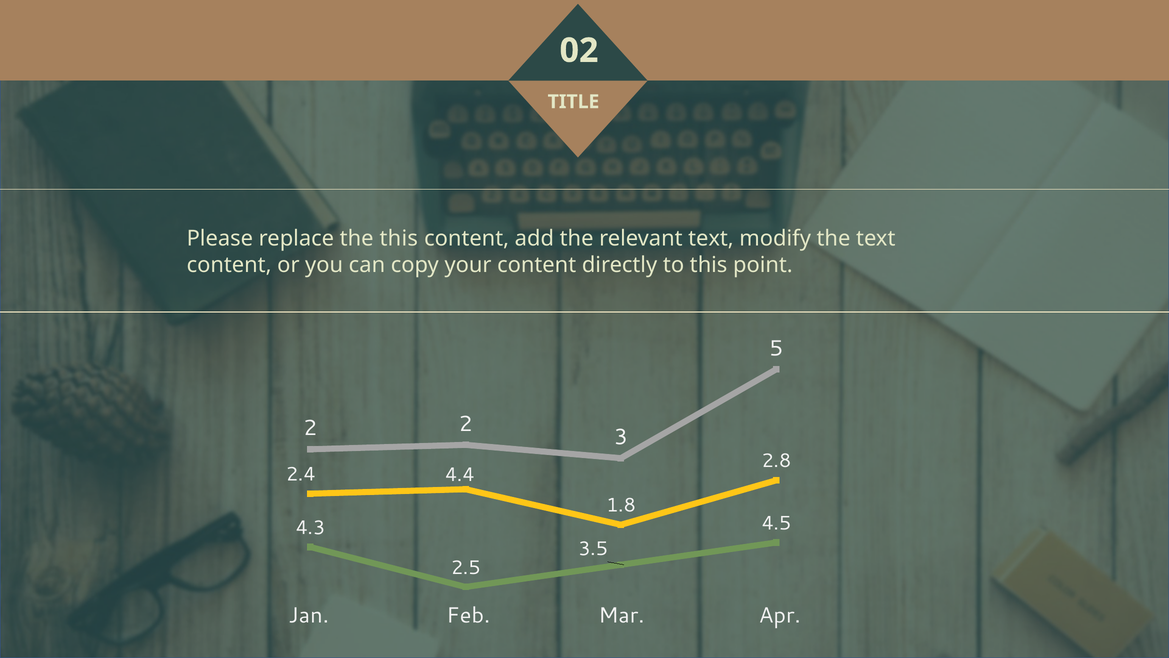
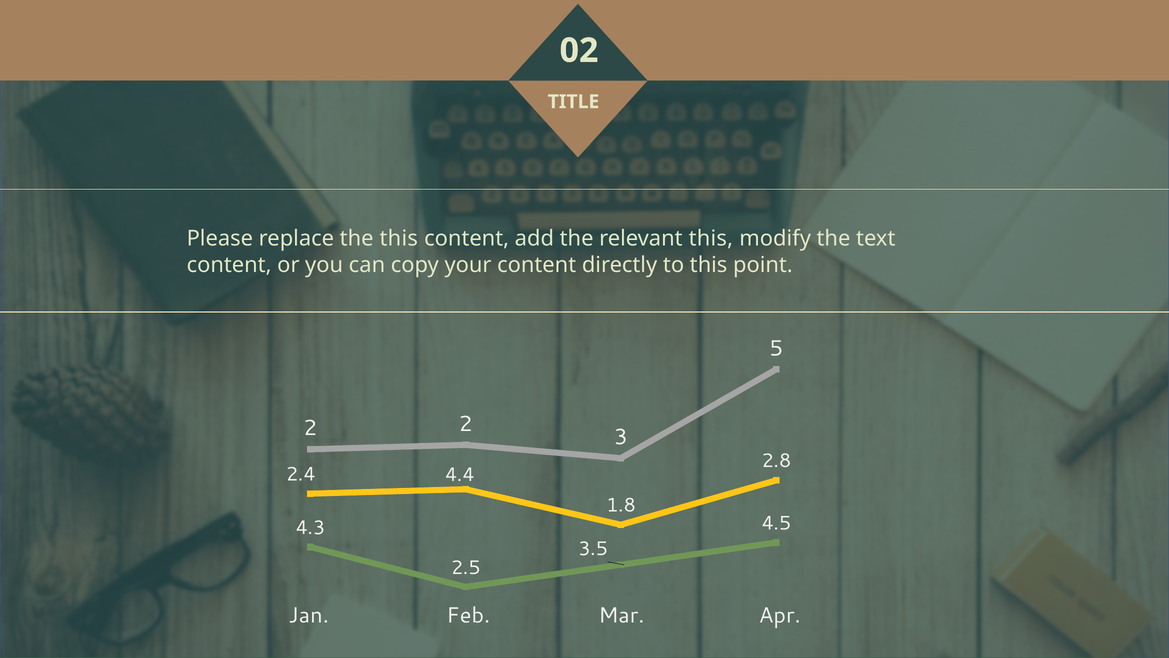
relevant text: text -> this (711, 238)
